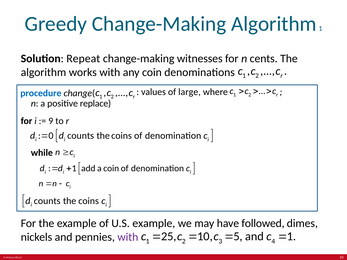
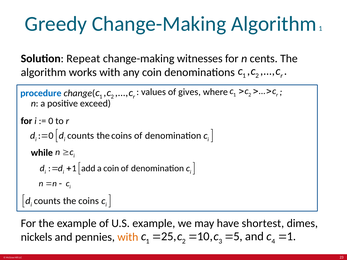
large: large -> gives (190, 92)
replace: replace -> exceed (95, 104)
9: 9 -> 0 (51, 121)
followed: followed -> shortest (263, 223)
with colour: purple -> orange (128, 237)
